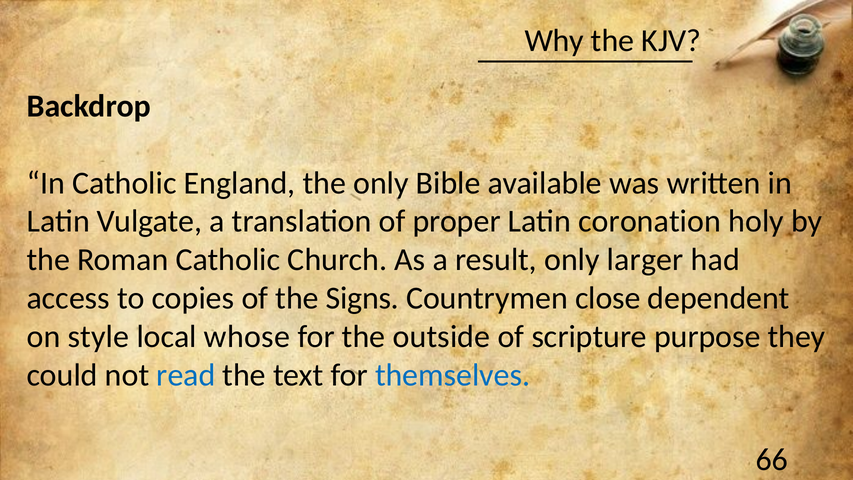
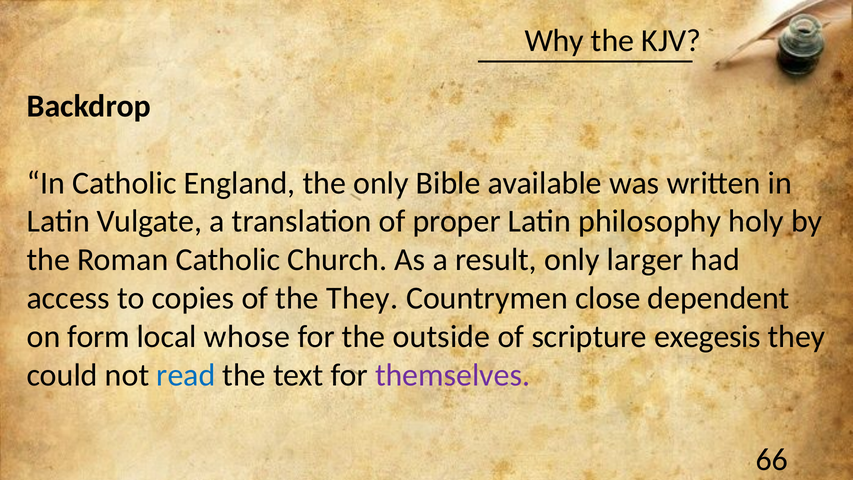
coronation: coronation -> philosophy (650, 221)
the Signs: Signs -> They (362, 298)
style: style -> form (99, 336)
purpose: purpose -> exegesis (707, 336)
themselves colour: blue -> purple (453, 375)
